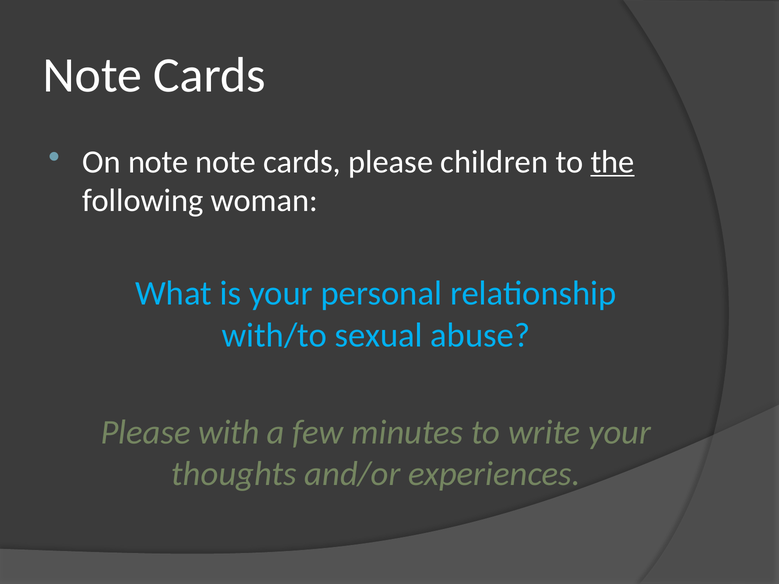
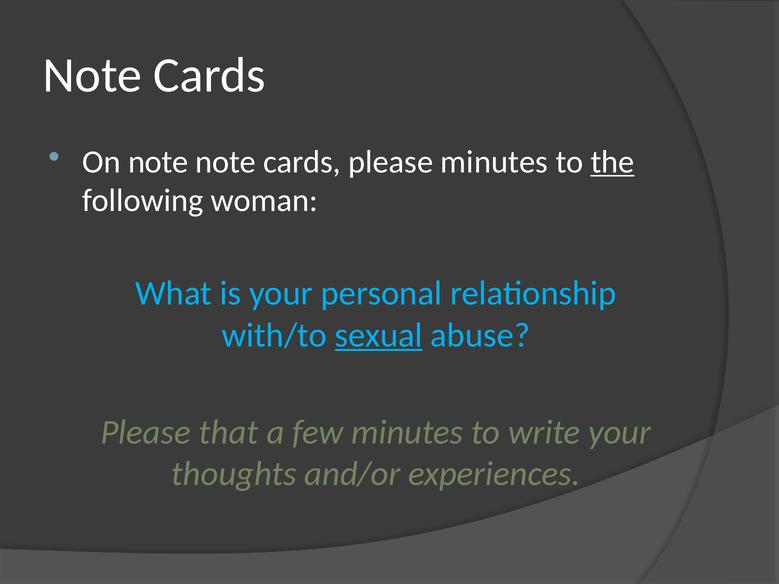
please children: children -> minutes (494, 162)
sexual underline: none -> present (379, 335)
with: with -> that (229, 432)
